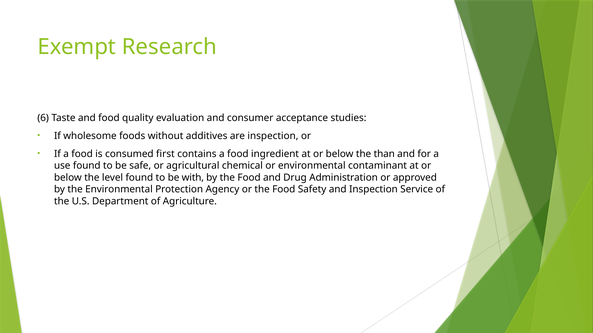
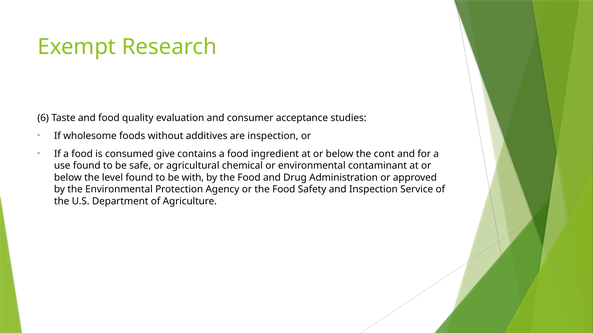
first: first -> give (165, 154)
than: than -> cont (384, 154)
